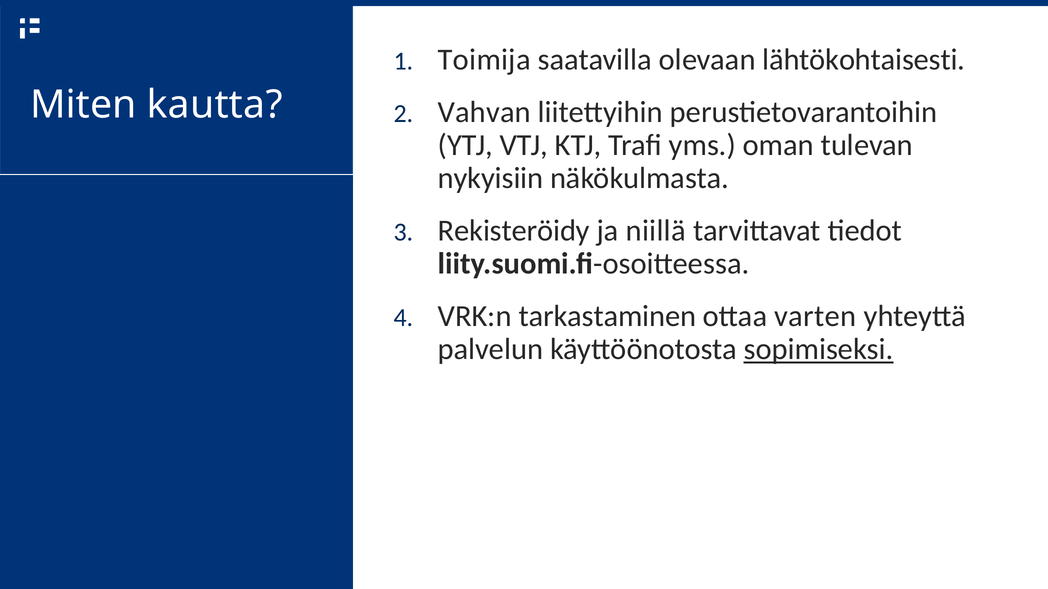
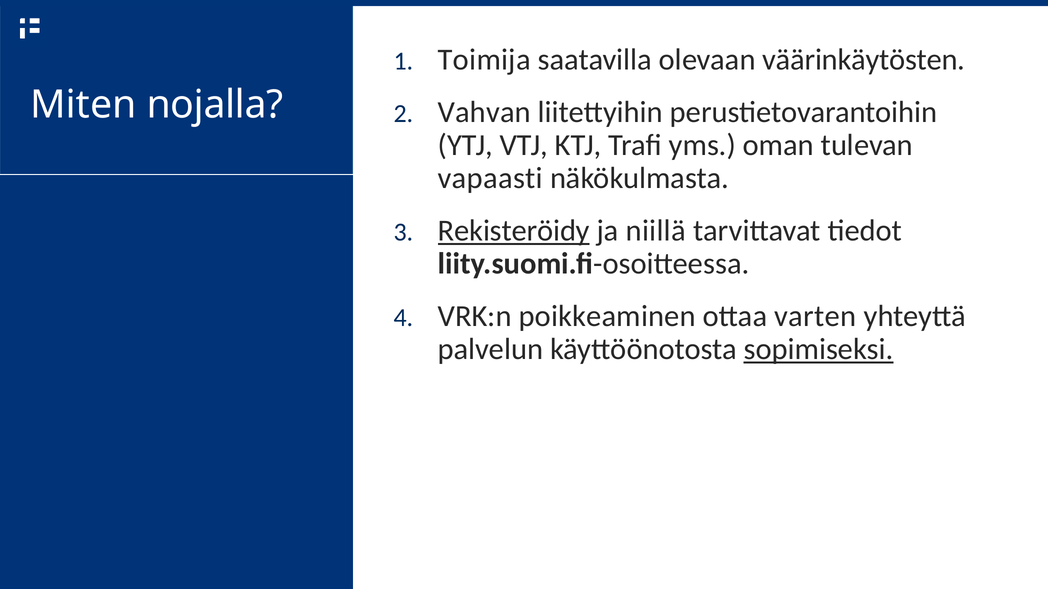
lähtökohtaisesti: lähtökohtaisesti -> väärinkäytösten (864, 60)
kautta: kautta -> nojalla (215, 105)
nykyisiin: nykyisiin -> vapaasti (490, 178)
Rekisteröidy underline: none -> present (514, 231)
tarkastaminen: tarkastaminen -> poikkeaminen (607, 317)
